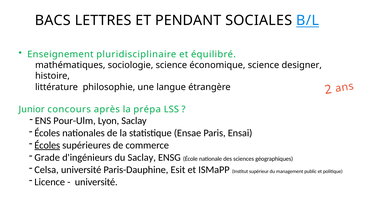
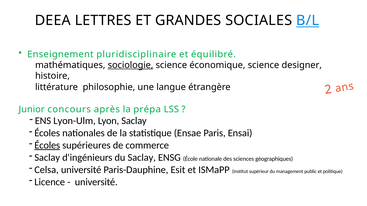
BACS: BACS -> DEEA (53, 20)
PENDANT: PENDANT -> GRANDES (188, 20)
sociologie underline: none -> present (131, 65)
Pour-Ulm: Pour-Ulm -> Lyon-Ulm (75, 121)
Grade: Grade -> Saclay (47, 158)
